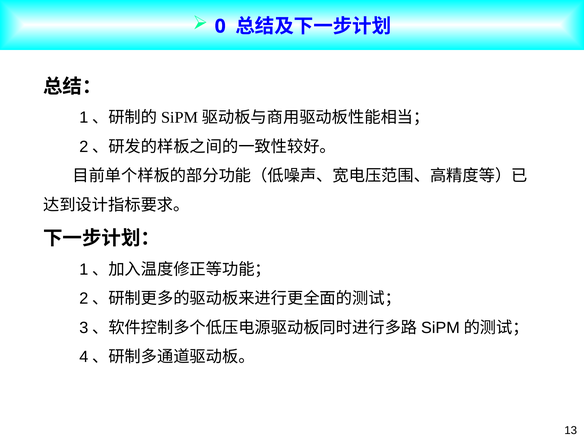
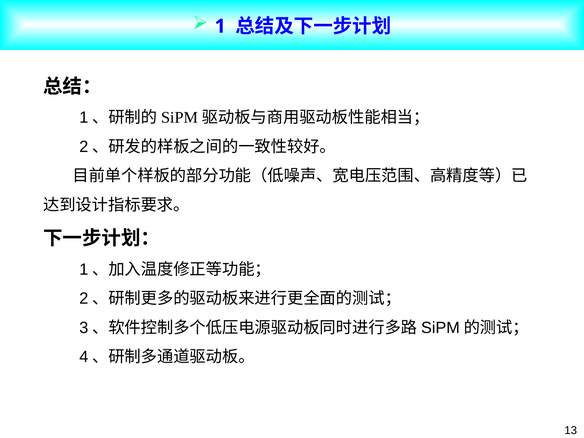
0: 0 -> 1 (220, 26)
